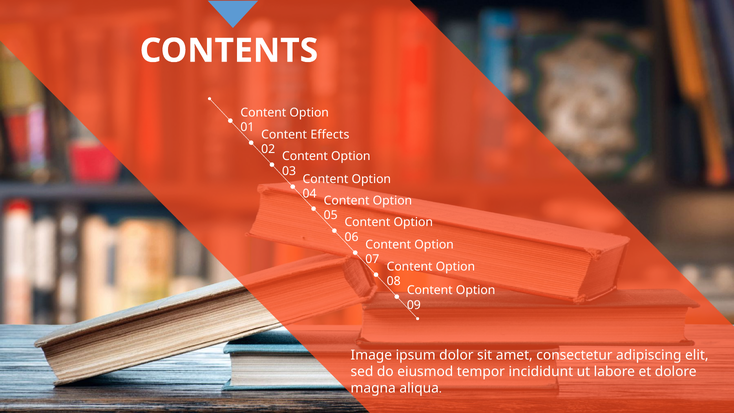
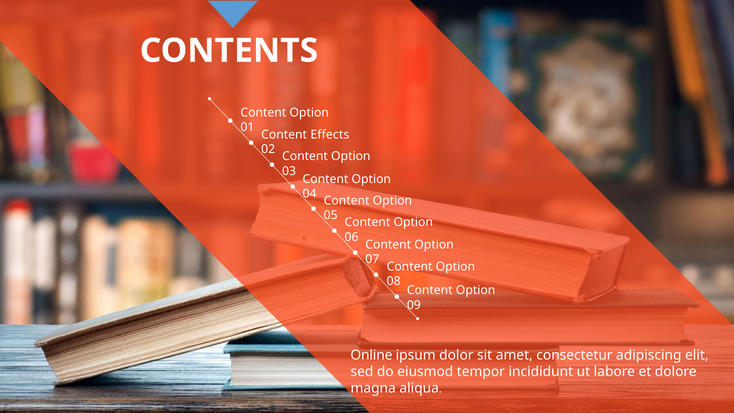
Image: Image -> Online (371, 355)
